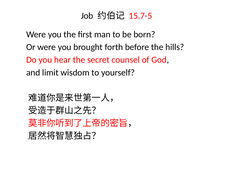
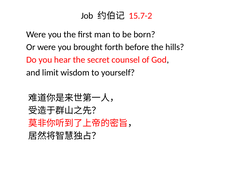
15.7-5: 15.7-5 -> 15.7-2 (140, 16)
